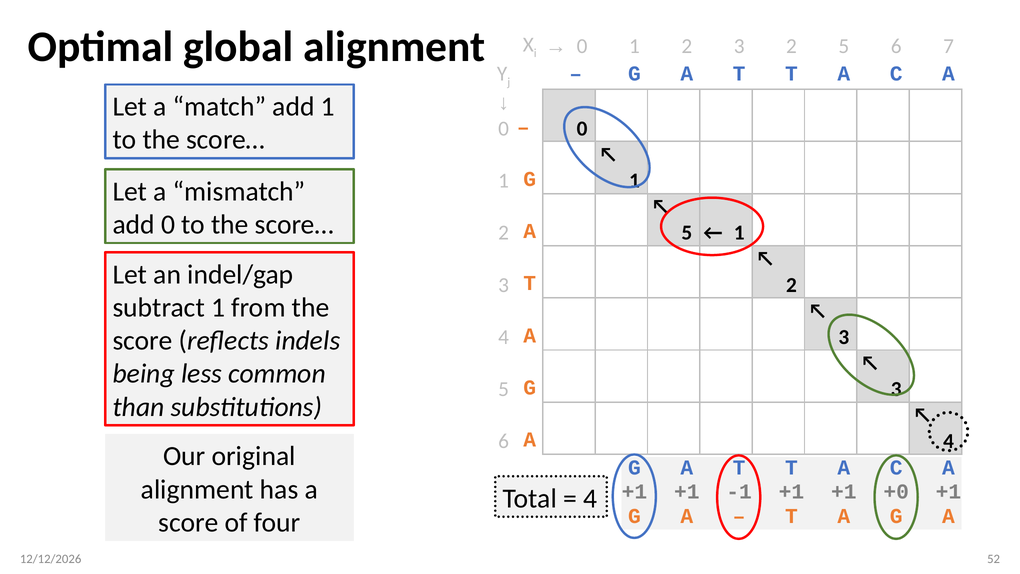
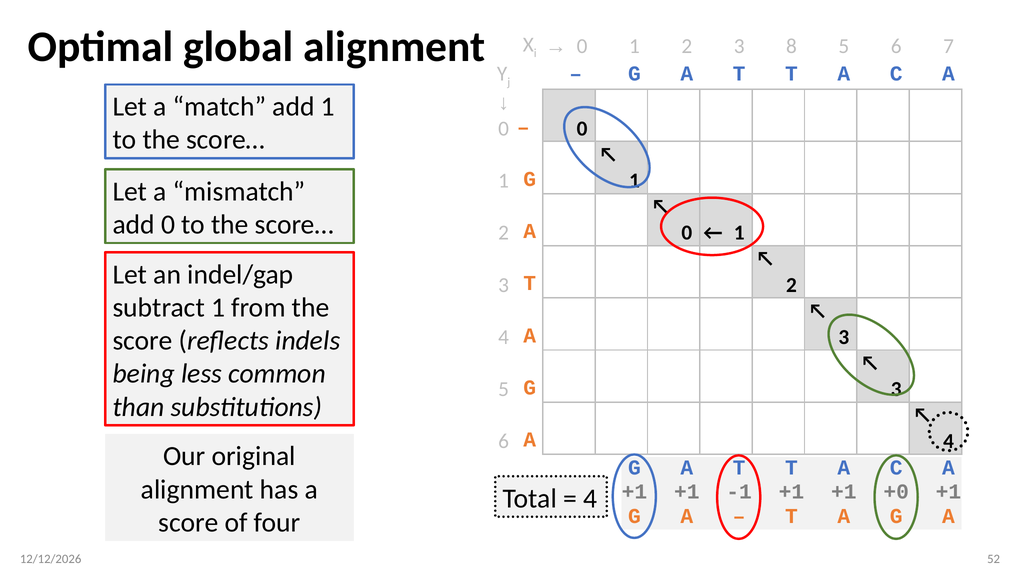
3 2: 2 -> 8 (791, 46)
A 5: 5 -> 0 (687, 233)
